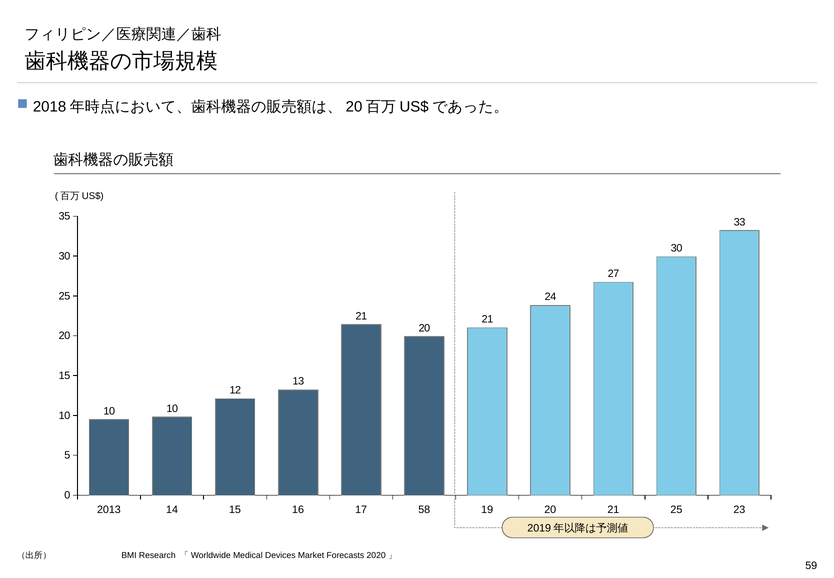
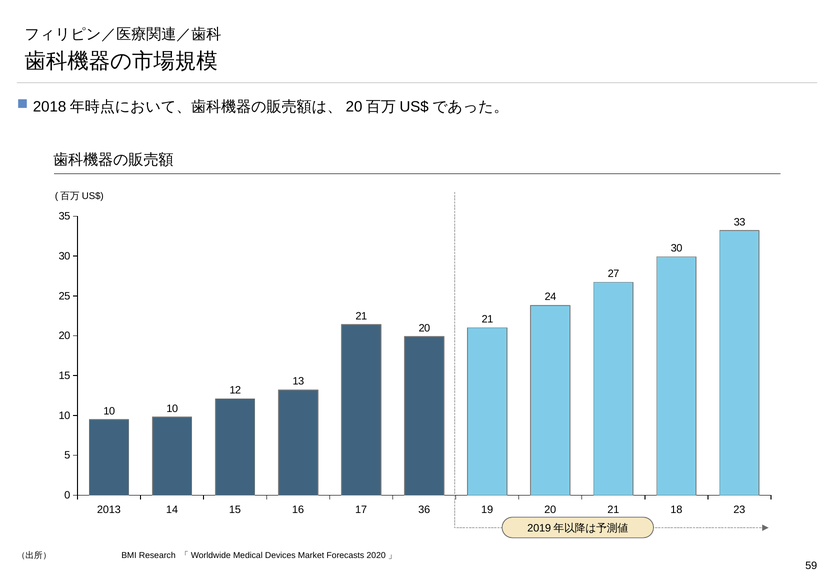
58: 58 -> 36 (424, 509)
21 25: 25 -> 18 (676, 509)
